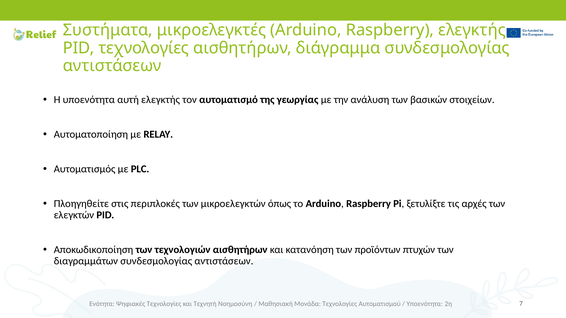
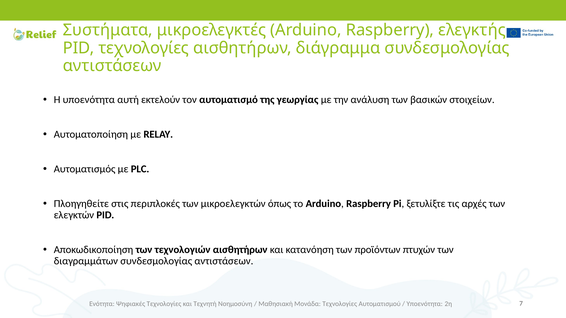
αυτή ελεγκτής: ελεγκτής -> εκτελούν (161, 100)
